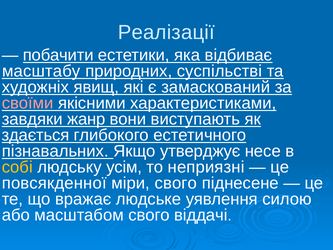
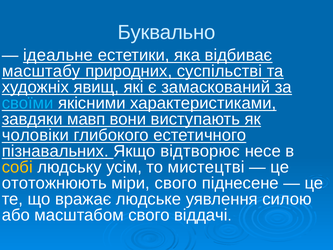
Реалізації: Реалізації -> Буквально (167, 32)
побачити: побачити -> ідеальне (58, 55)
своїми colour: pink -> light blue (28, 103)
жанр: жанр -> мавп (86, 119)
здається: здається -> чоловіки (35, 135)
утверджує: утверджує -> відтворює (200, 151)
неприязні: неприязні -> мистецтві (206, 167)
повсякденної: повсякденної -> ототожнюють (54, 183)
